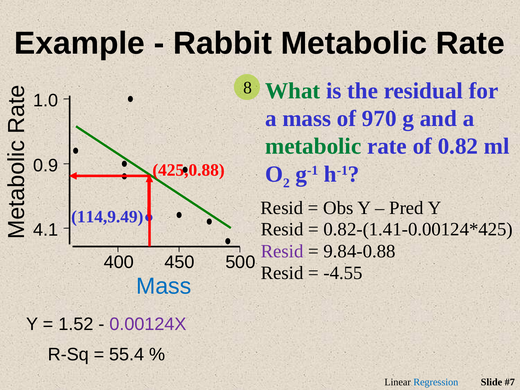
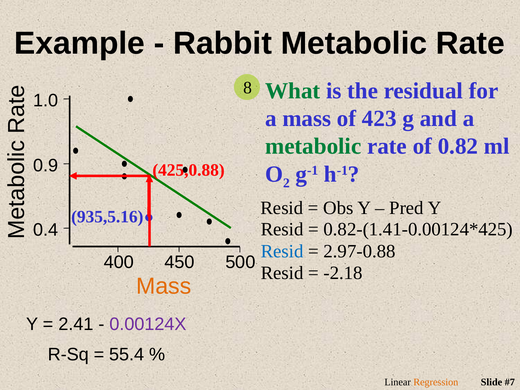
970: 970 -> 423 (379, 119)
114,9.49: 114,9.49 -> 935,5.16 (107, 217)
4.1: 4.1 -> 0.4 (46, 230)
Resid colour: purple -> blue (282, 251)
9.84-0.88: 9.84-0.88 -> 2.97-0.88 (360, 251)
-4.55: -4.55 -> -2.18 (343, 273)
Mass colour: blue -> orange (164, 286)
1.52: 1.52 -> 2.41 (76, 324)
Regression colour: blue -> orange (436, 382)
